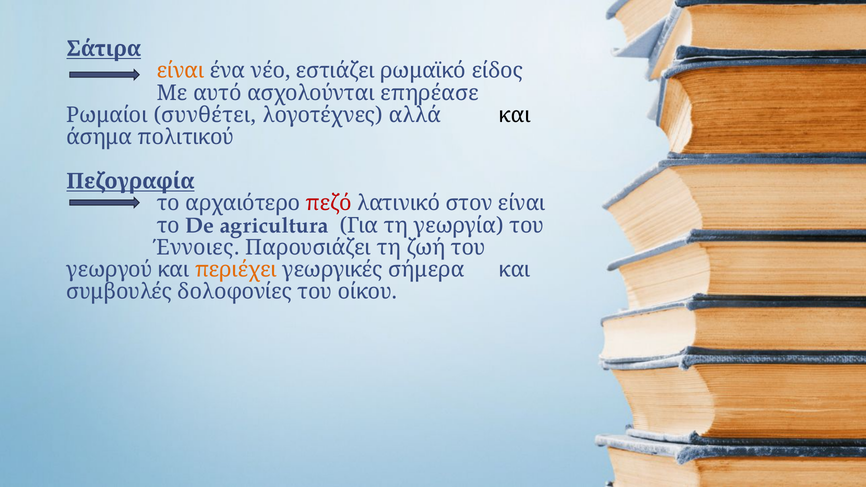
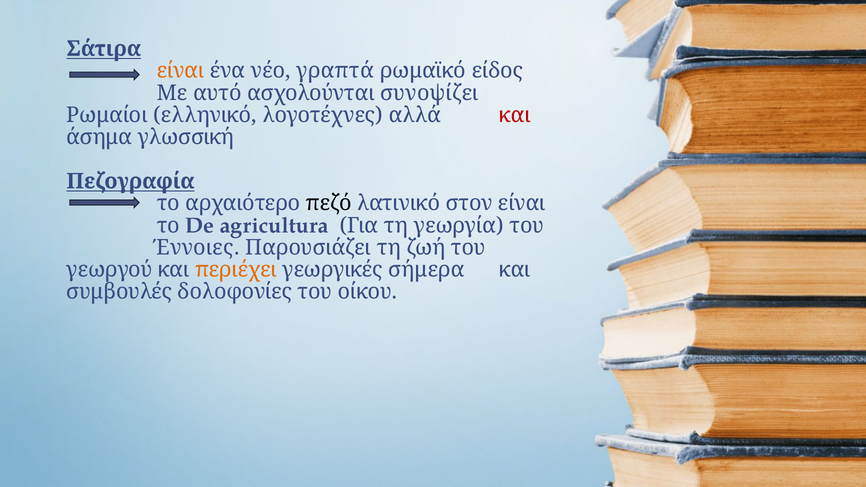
εστιάζει: εστιάζει -> γραπτά (335, 71)
επηρέασε: επηρέασε -> συνοψίζει (429, 93)
συνθέτει: συνθέτει -> ελληνικό (205, 115)
και colour: black -> red (515, 115)
πολιτικού: πολιτικού -> γλωσσική (186, 137)
πεζό colour: red -> black (329, 203)
